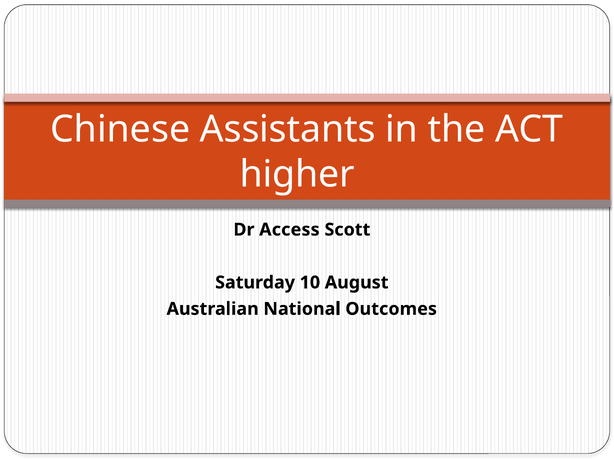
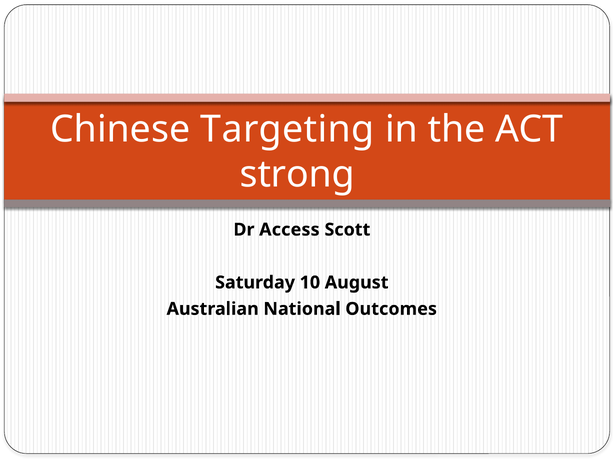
Assistants: Assistants -> Targeting (287, 129)
higher: higher -> strong (297, 174)
